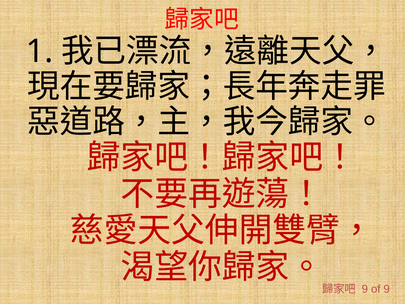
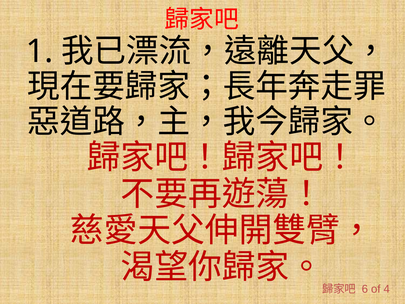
9: 9 -> 6 (365, 289)
of 9: 9 -> 4 (387, 289)
